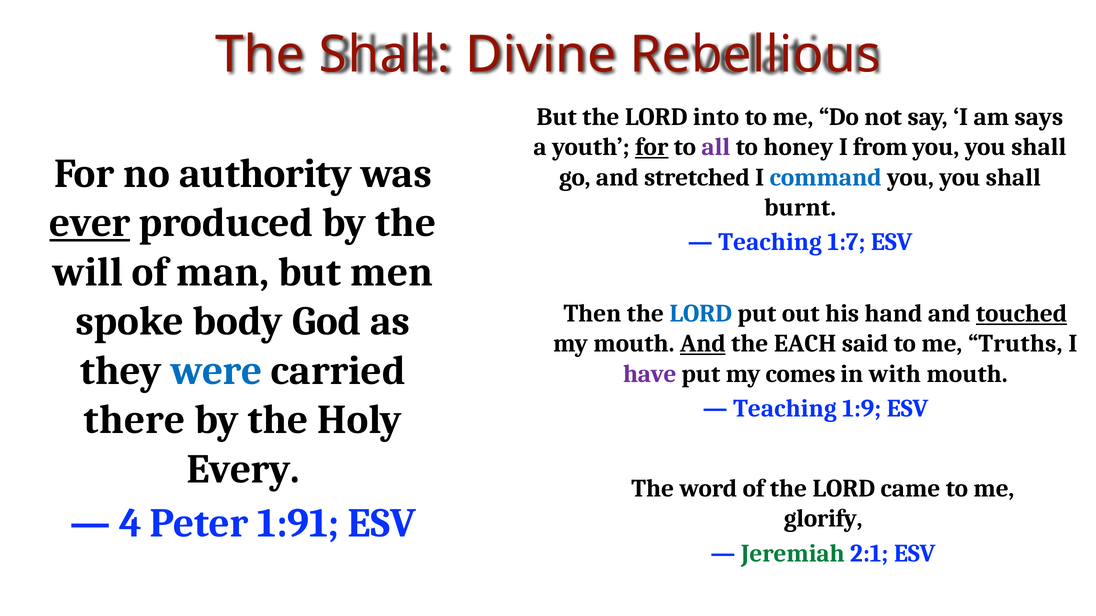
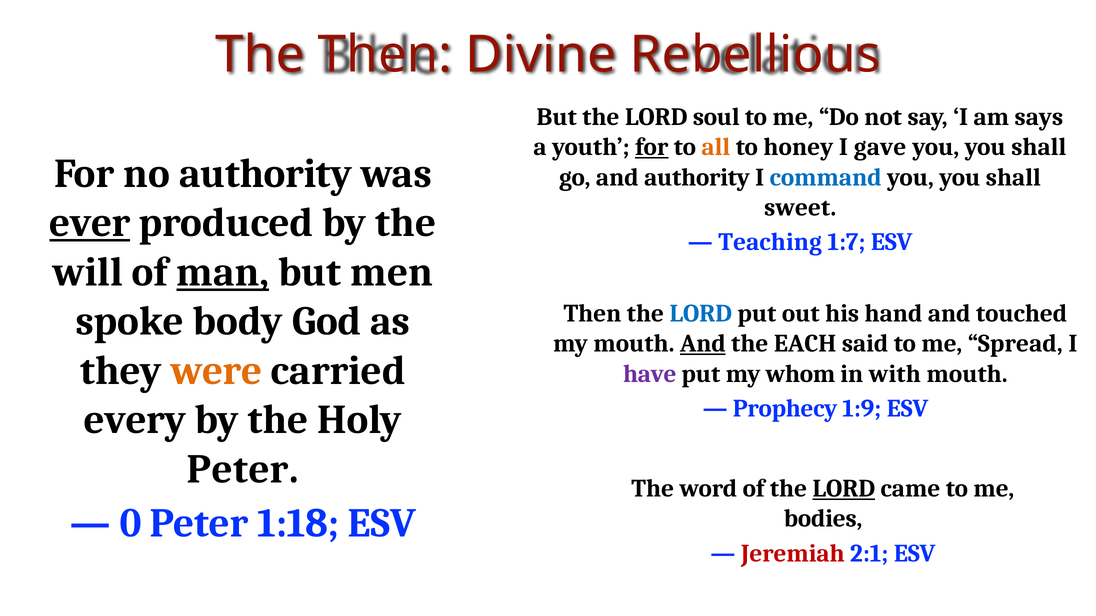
The Shall: Shall -> Then (385, 55)
into: into -> soul (716, 117)
all colour: purple -> orange (716, 147)
from: from -> gave (880, 147)
and stretched: stretched -> authority (697, 177)
burnt: burnt -> sweet (800, 208)
man underline: none -> present (223, 272)
touched underline: present -> none (1022, 314)
Truths: Truths -> Spread (1015, 344)
were colour: blue -> orange (217, 371)
comes: comes -> whom (801, 374)
Teaching: Teaching -> Prophecy (785, 409)
there: there -> every (135, 420)
Every: Every -> Peter (243, 470)
LORD underline: none -> present (844, 489)
4: 4 -> 0 (131, 523)
1:91: 1:91 -> 1:18 (298, 523)
glorify: glorify -> bodies (823, 519)
Jeremiah colour: green -> red (793, 554)
